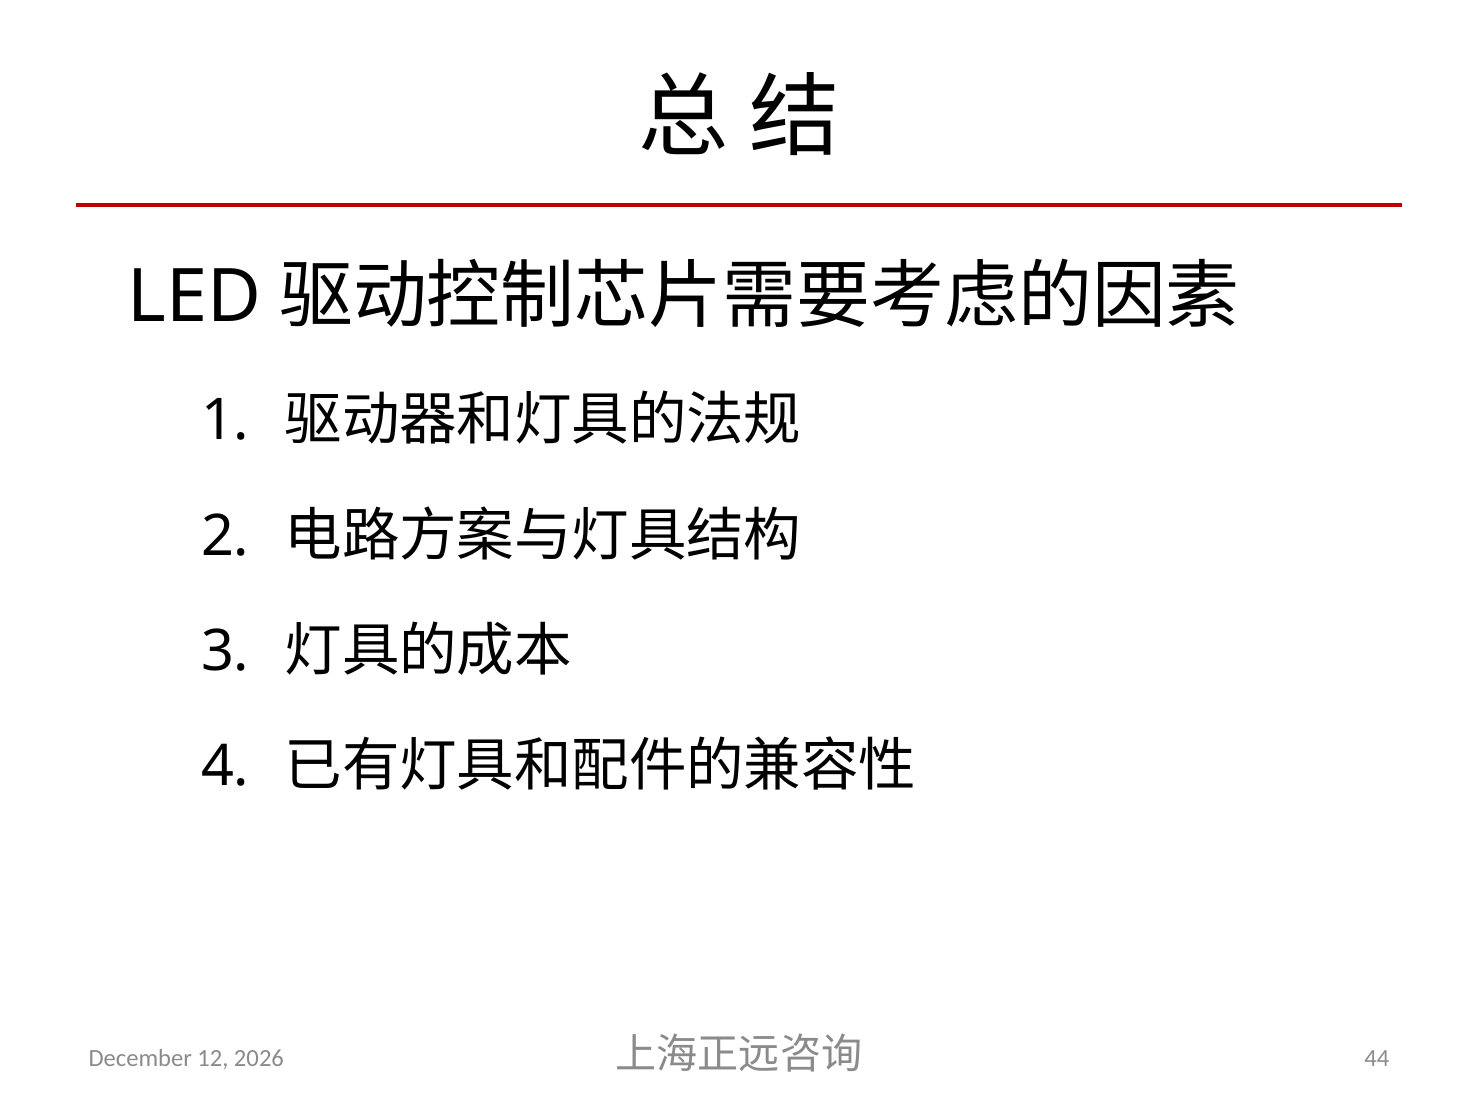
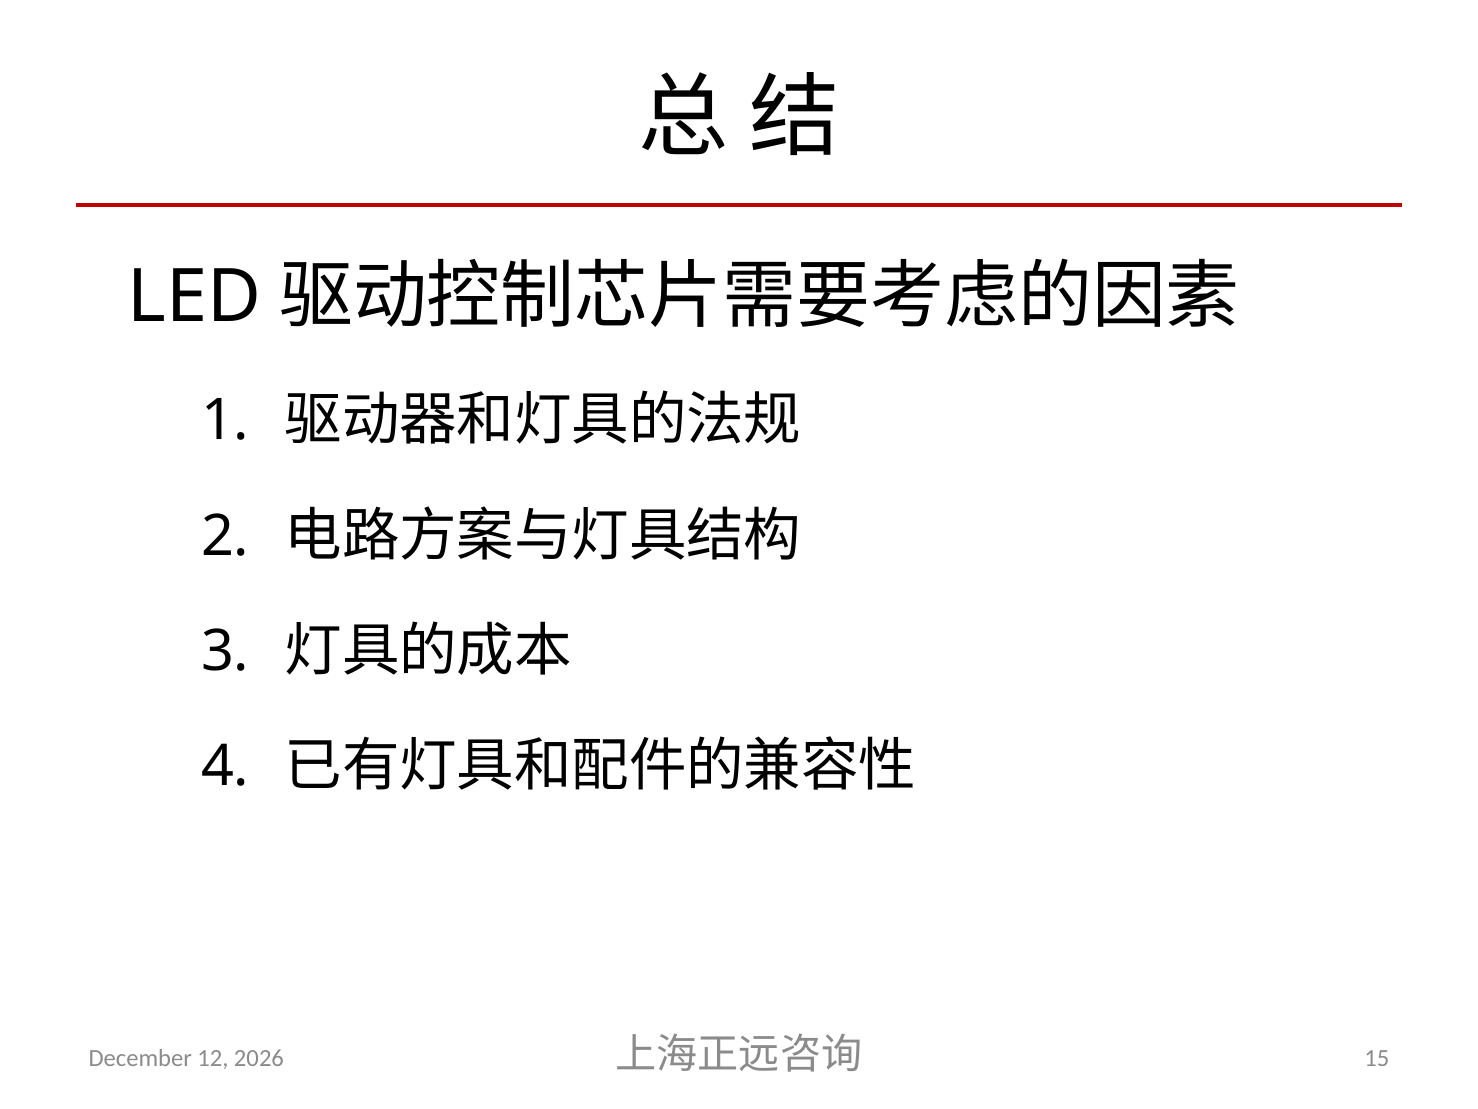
44: 44 -> 15 (1377, 1058)
